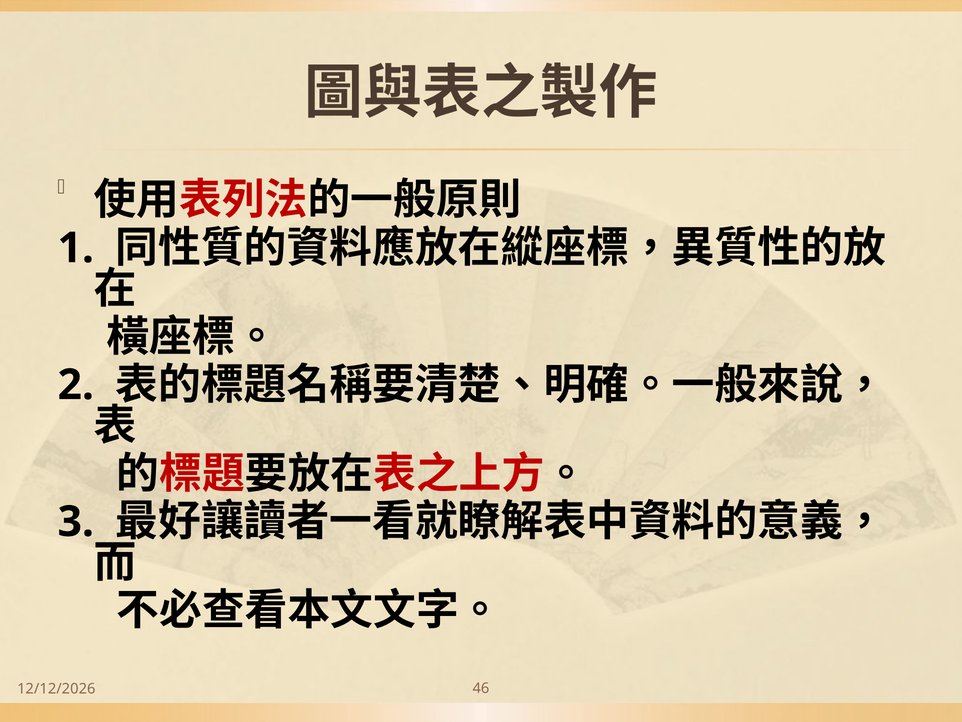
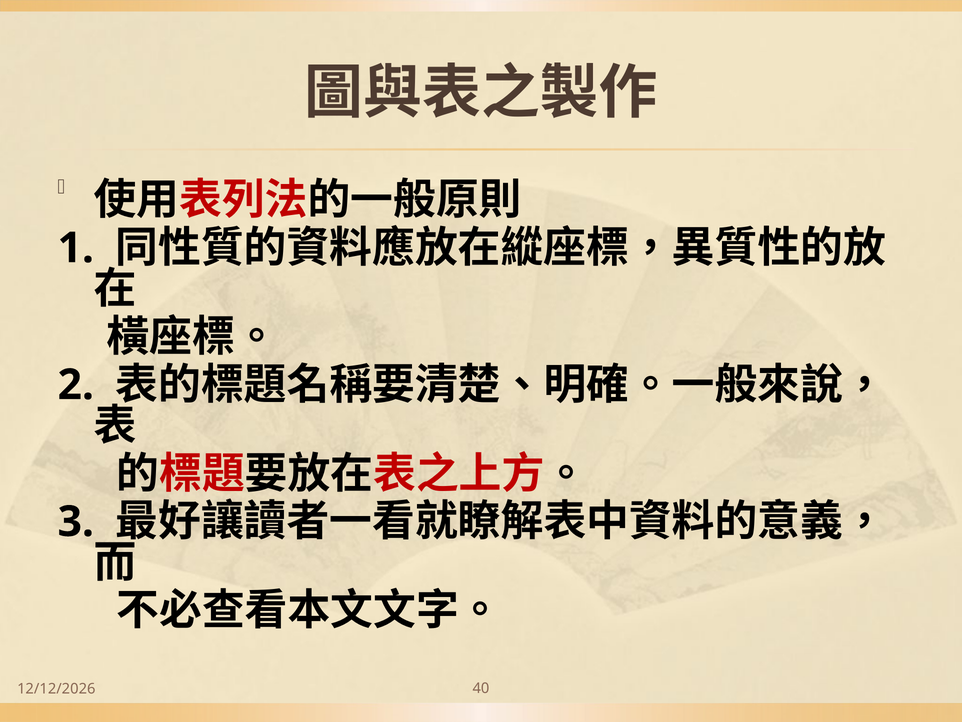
46: 46 -> 40 (481, 688)
